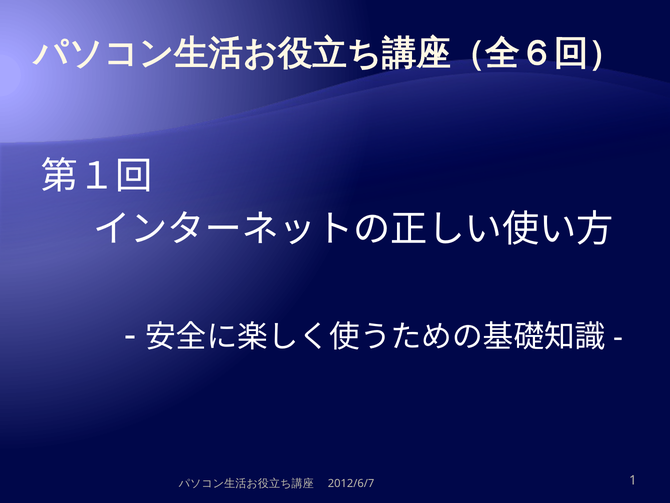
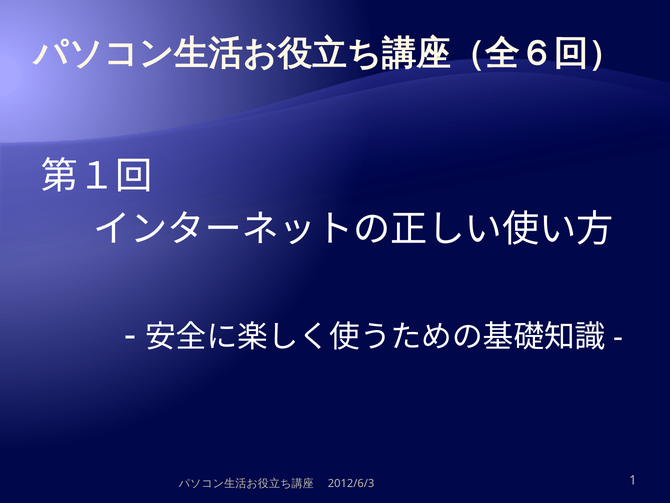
2012/6/7: 2012/6/7 -> 2012/6/3 (351, 483)
